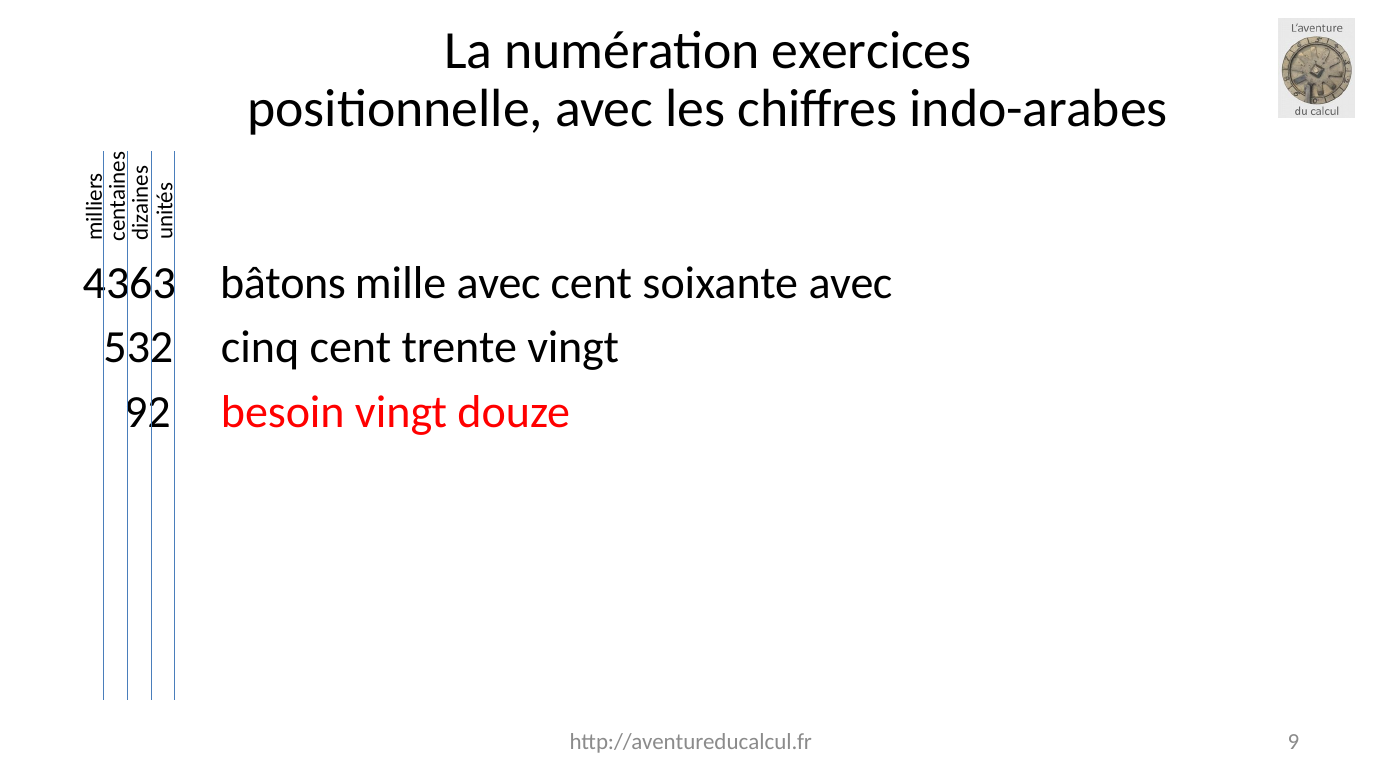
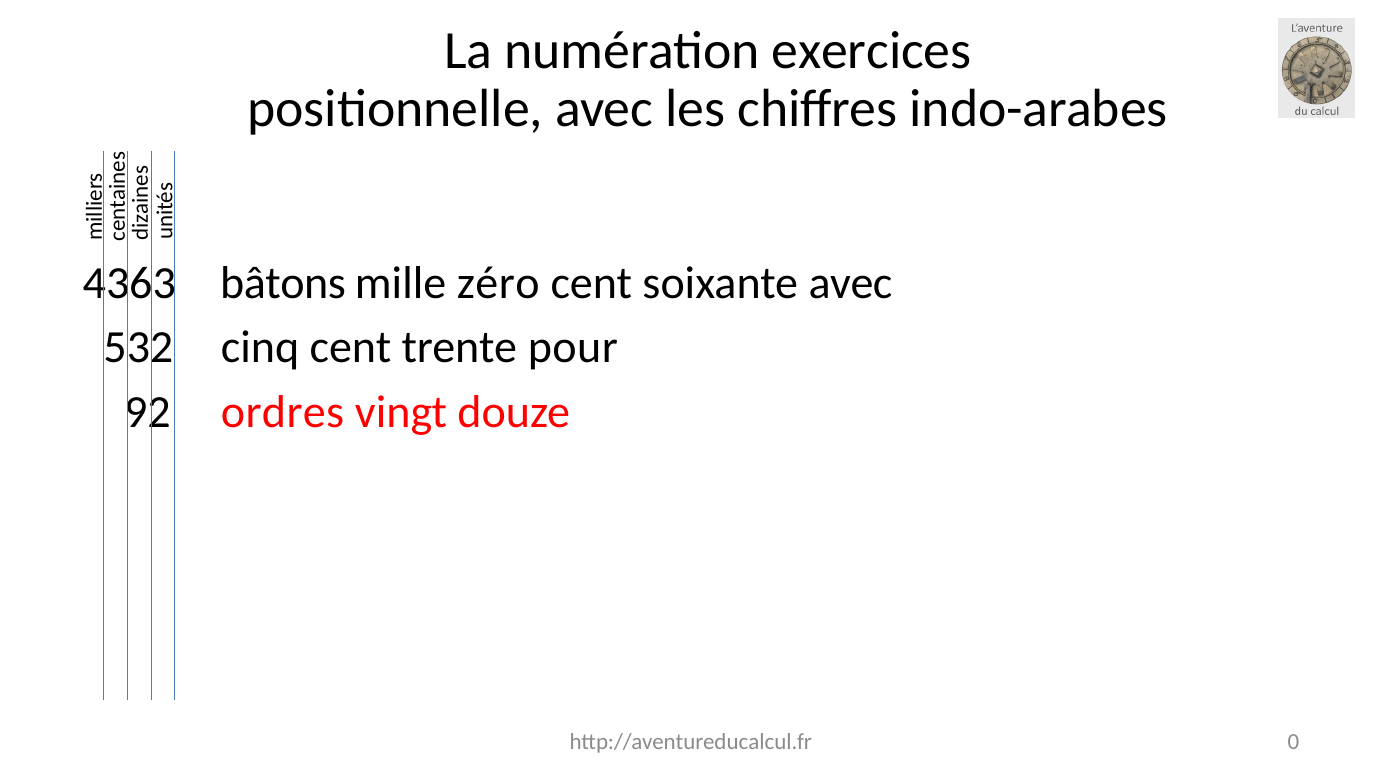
mille avec: avec -> zéro (498, 283)
trente vingt: vingt -> pour (573, 348)
besoin: besoin -> ordres (283, 412)
9: 9 -> 0 (1294, 742)
